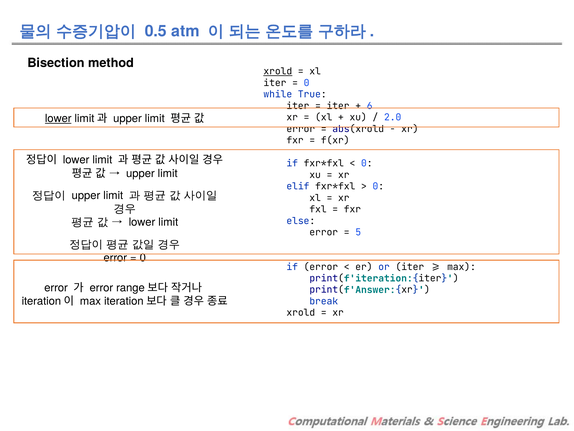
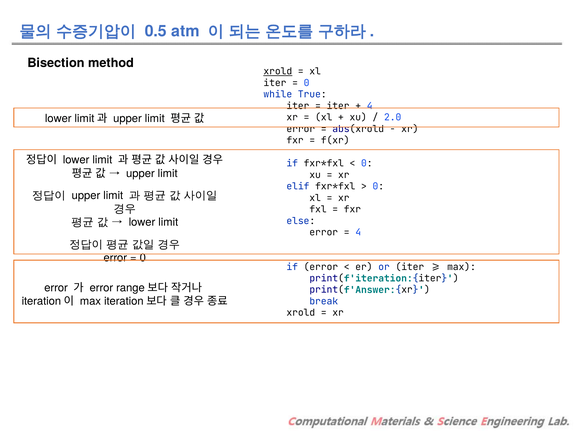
6: 6 -> 4 (370, 106)
lower underline: present -> none (58, 118)
5: 5 -> 4 (358, 232)
